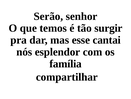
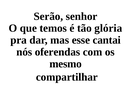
surgir: surgir -> glória (108, 28)
esplendor: esplendor -> oferendas (57, 52)
família: família -> mesmo (66, 63)
